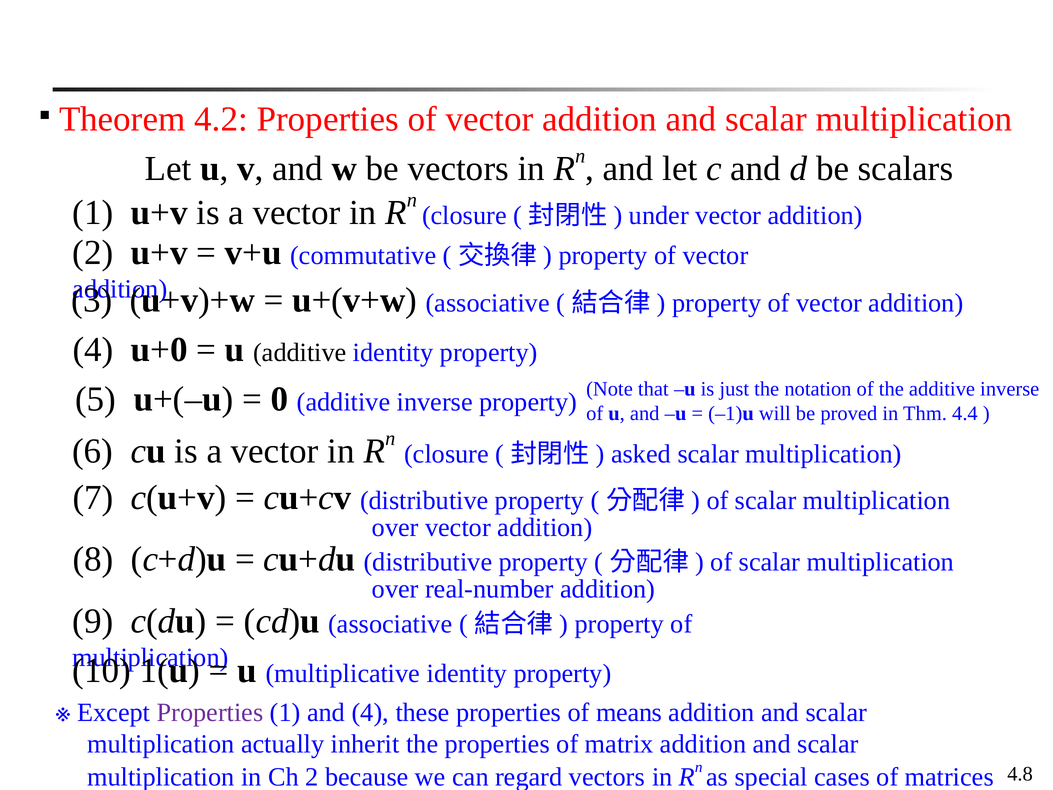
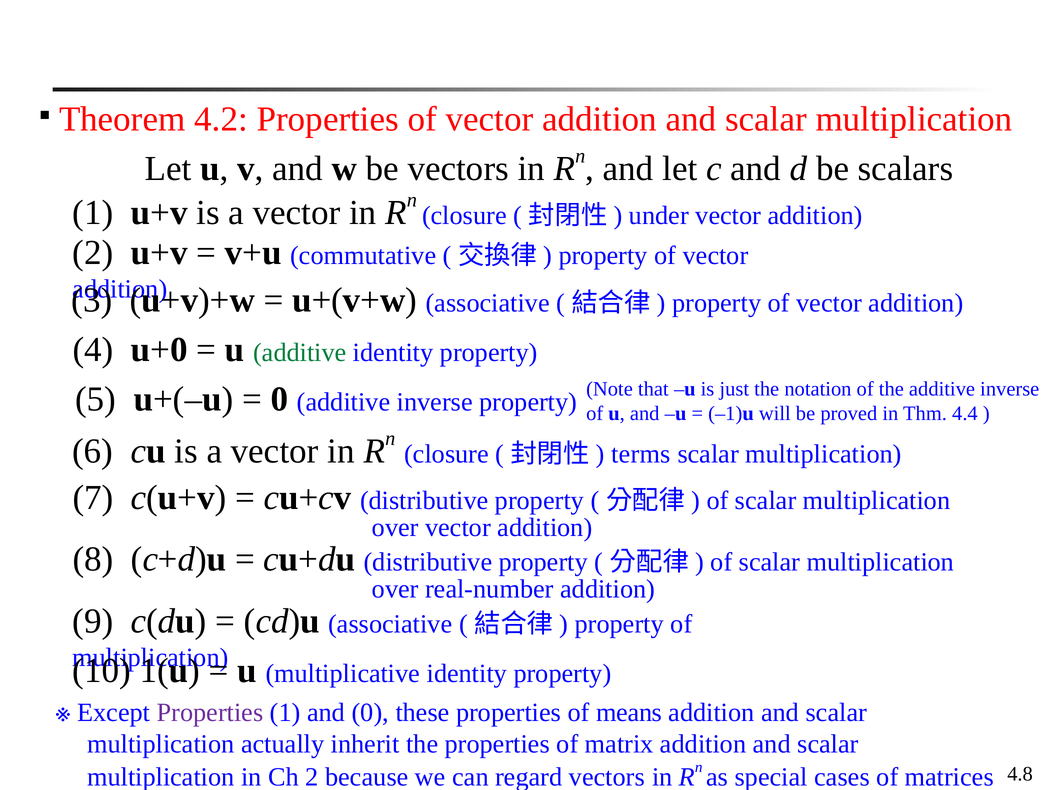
additive colour: black -> green (300, 352)
asked: asked -> terms (641, 454)
and 4: 4 -> 0 (370, 713)
